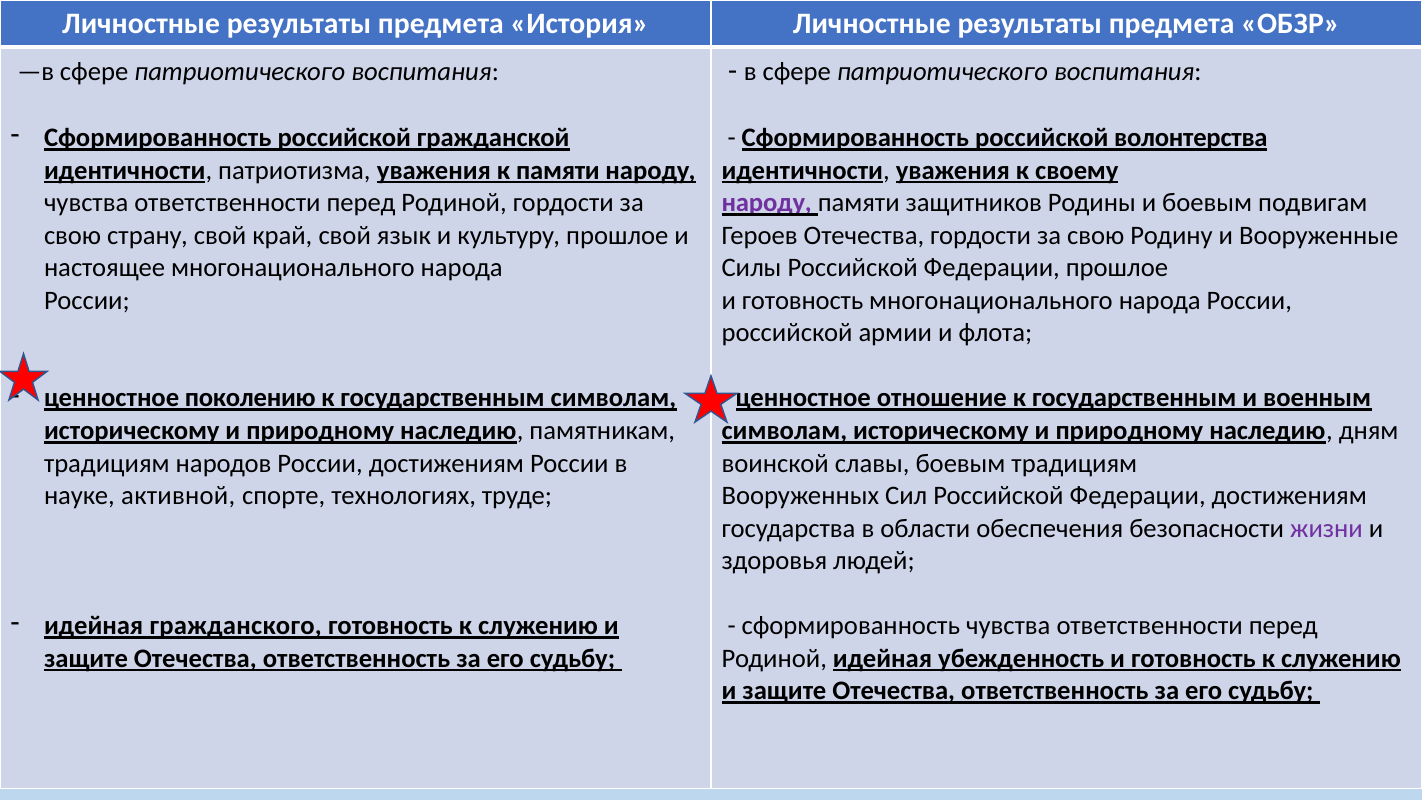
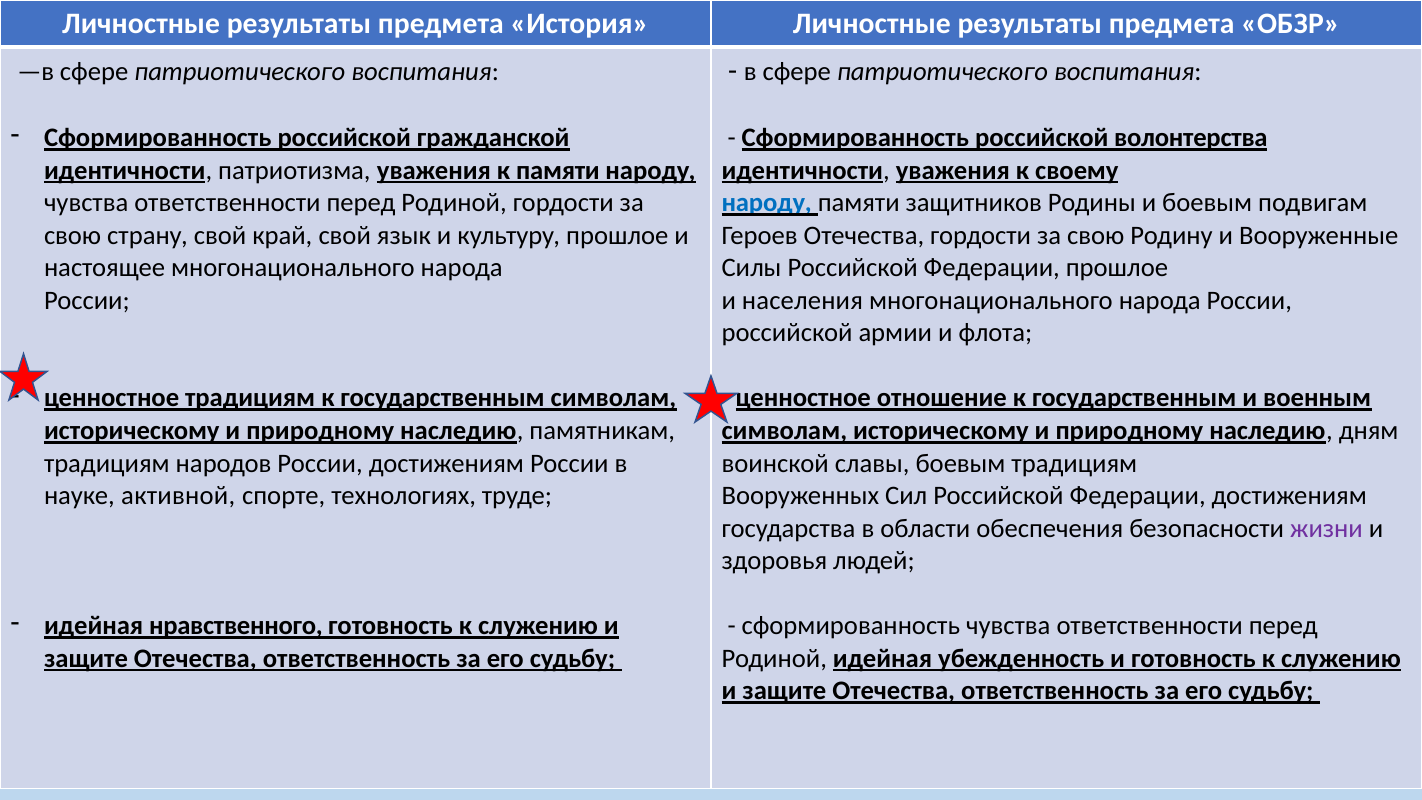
народу colour: purple -> blue (767, 203)
готовность: готовность -> населения (802, 300)
ценностное поколению: поколению -> традициям (250, 398)
гражданского: гражданского -> нравственного (236, 626)
